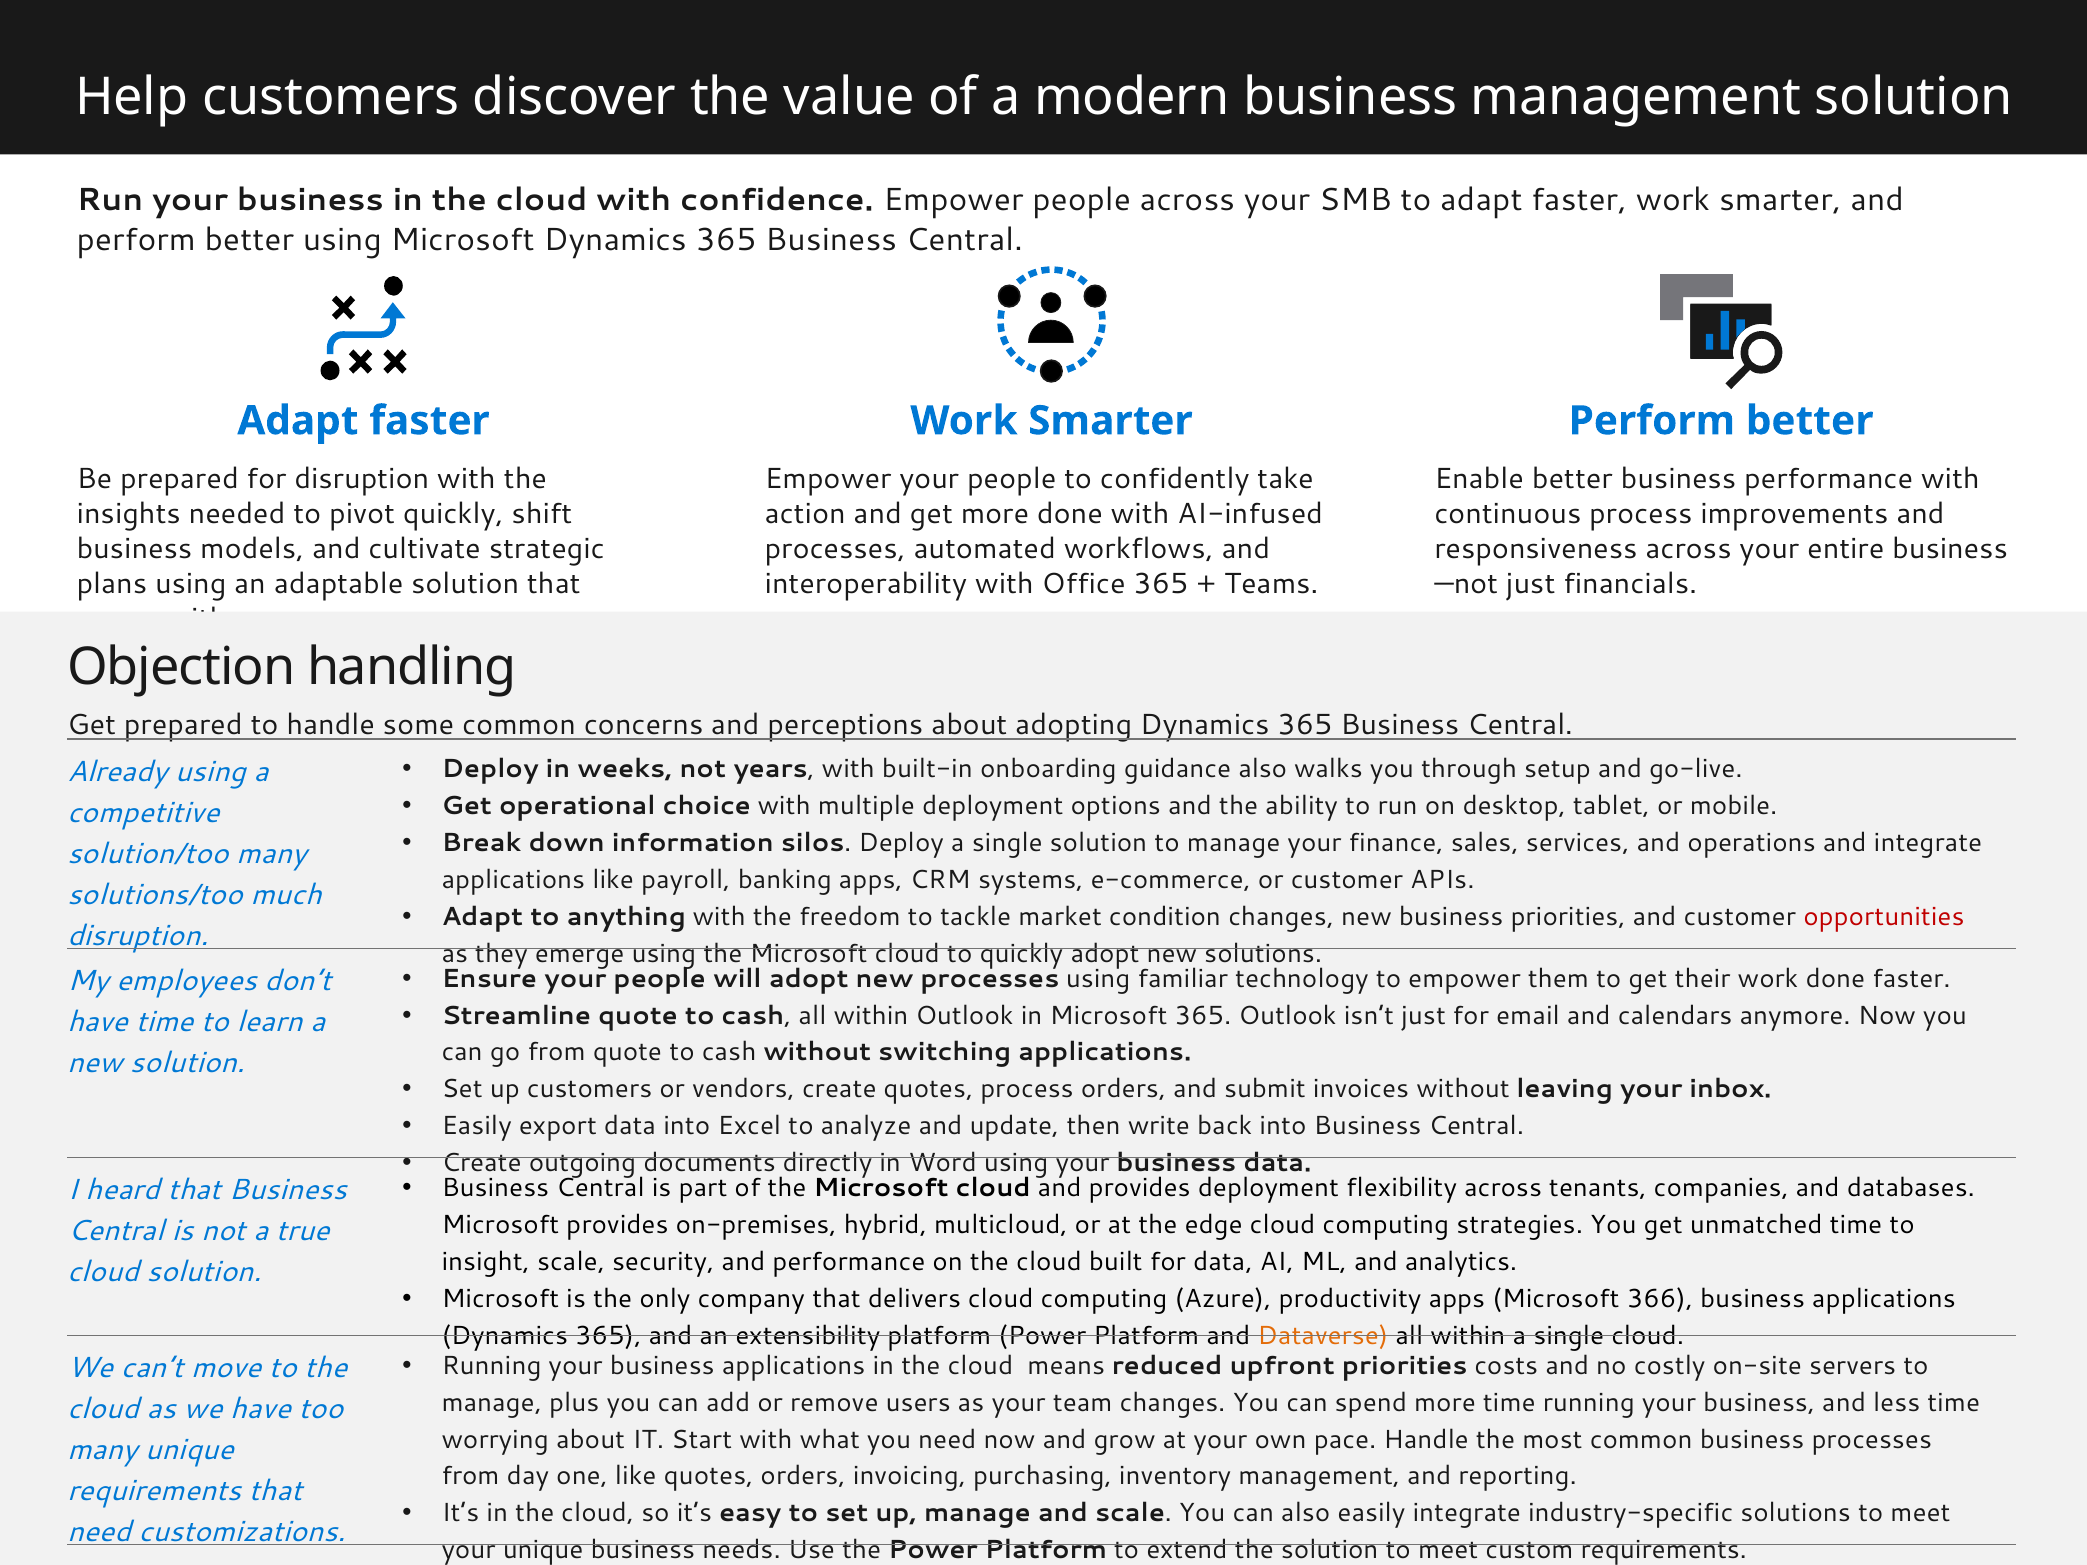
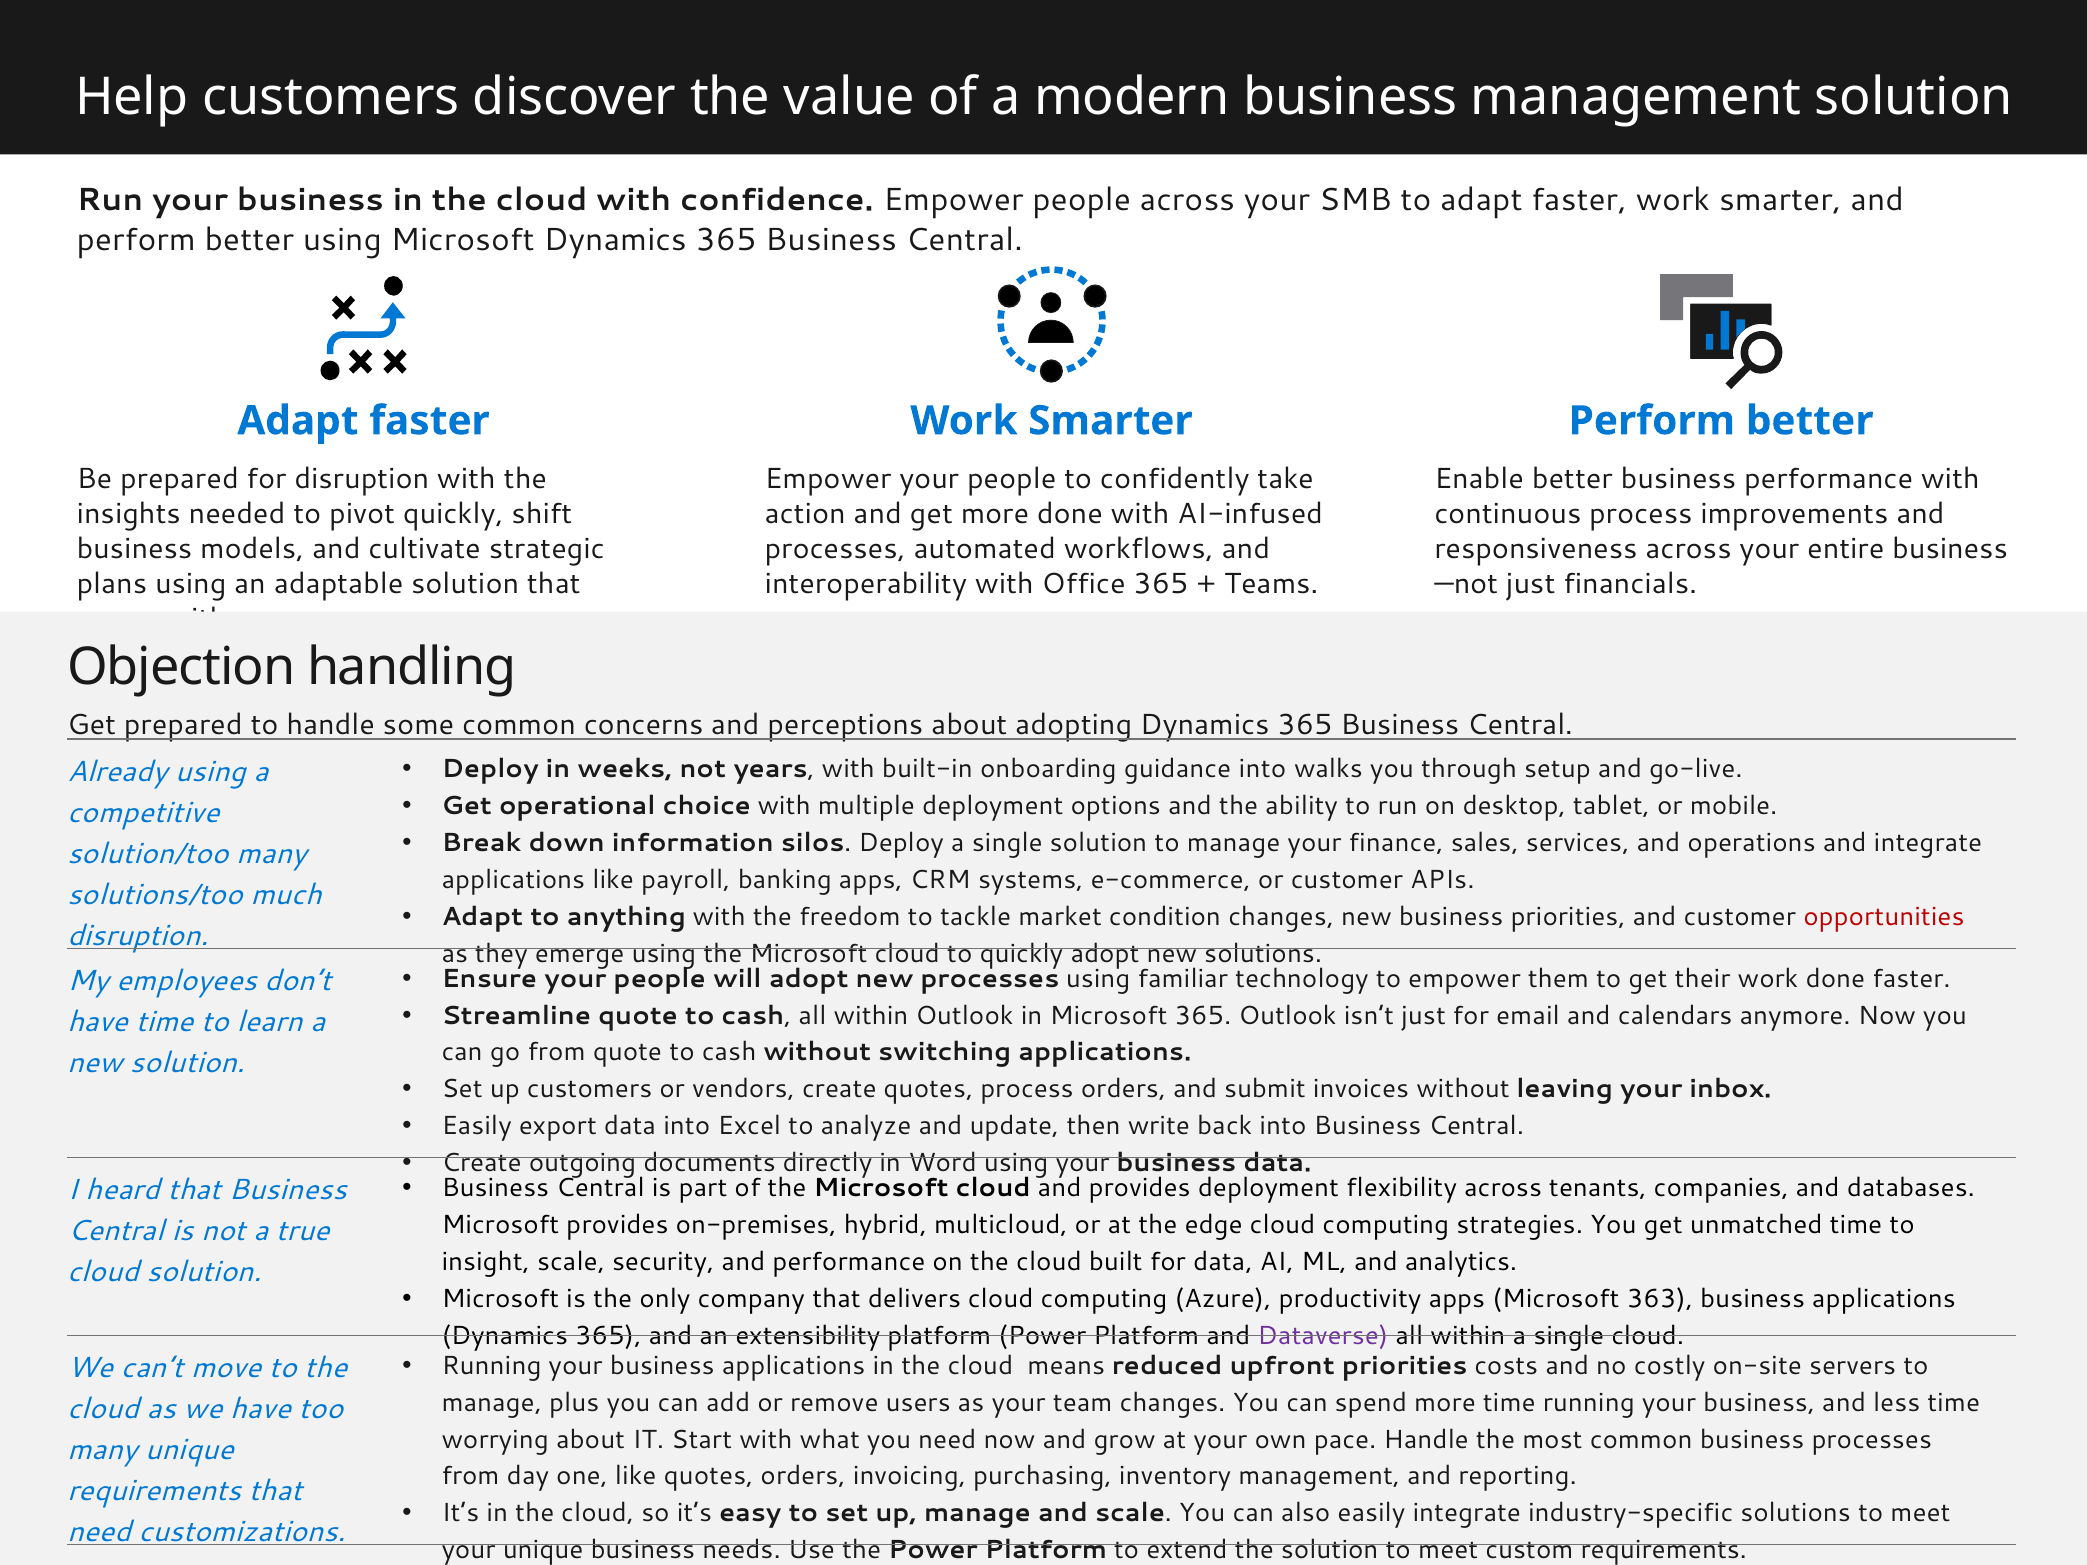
guidance also: also -> into (1263, 769)
366: 366 -> 363 (1660, 1299)
Dataverse colour: orange -> purple (1323, 1336)
